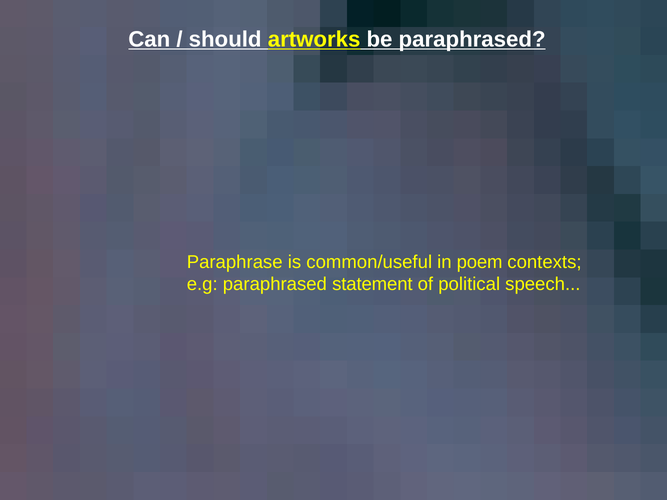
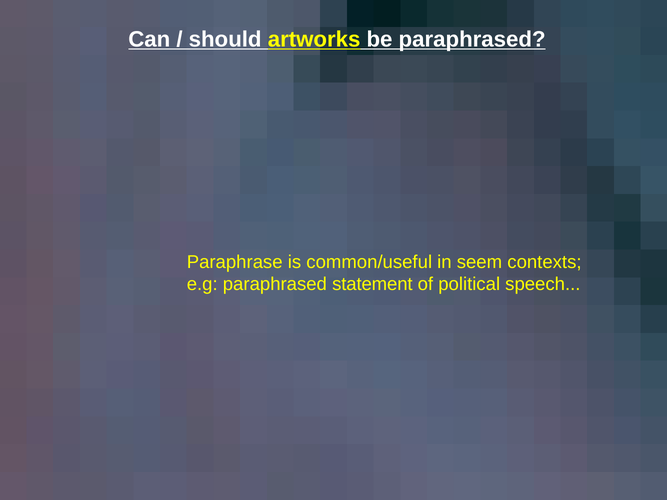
poem: poem -> seem (479, 262)
